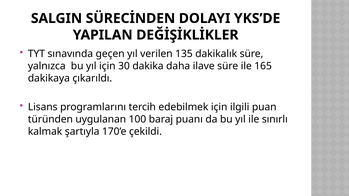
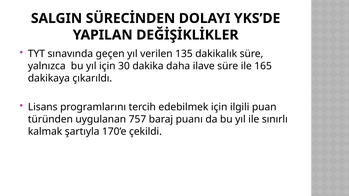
100: 100 -> 757 (137, 119)
